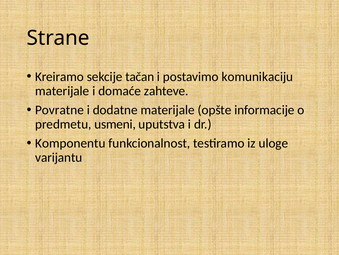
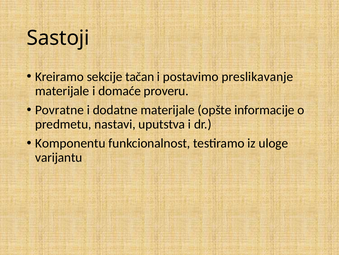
Strane: Strane -> Sastoji (58, 38)
komunikaciju: komunikaciju -> preslikavanje (257, 76)
zahteve: zahteve -> proveru (166, 91)
usmeni: usmeni -> nastavi (115, 124)
